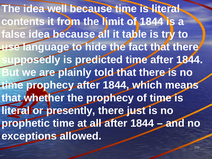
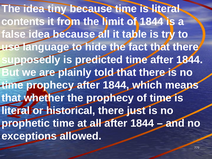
well: well -> tiny (57, 9)
presently: presently -> historical (71, 111)
